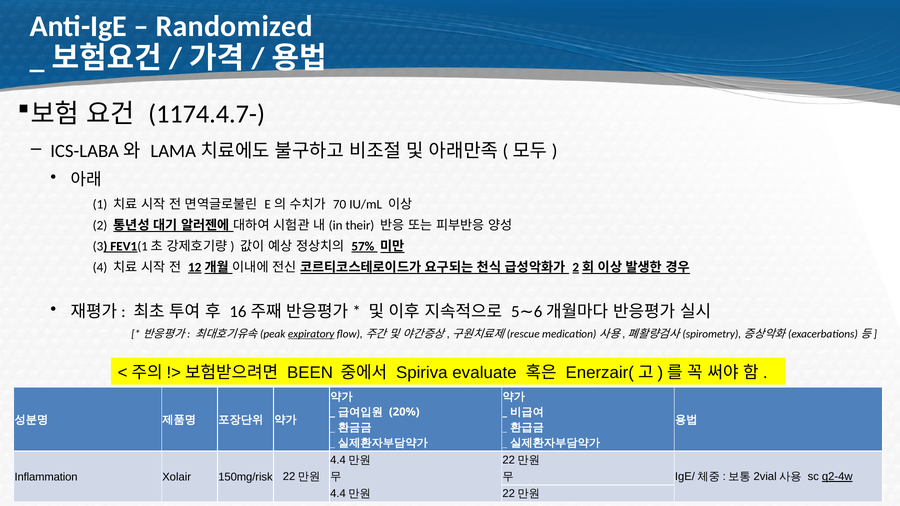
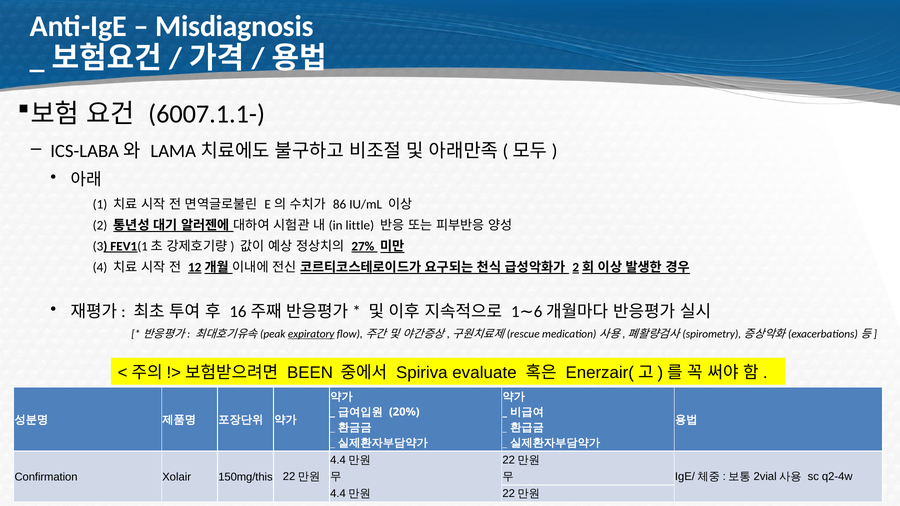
Randomized: Randomized -> Misdiagnosis (234, 26)
1174.4.7-: 1174.4.7- -> 6007.1.1- (207, 114)
70: 70 -> 86 (340, 204)
their: their -> little (360, 225)
57%: 57% -> 27% (363, 246)
5: 5 -> 1 (515, 312)
q2-4w underline: present -> none (837, 477)
Inflammation: Inflammation -> Confirmation (46, 477)
150mg/risk: 150mg/risk -> 150mg/this (245, 477)
